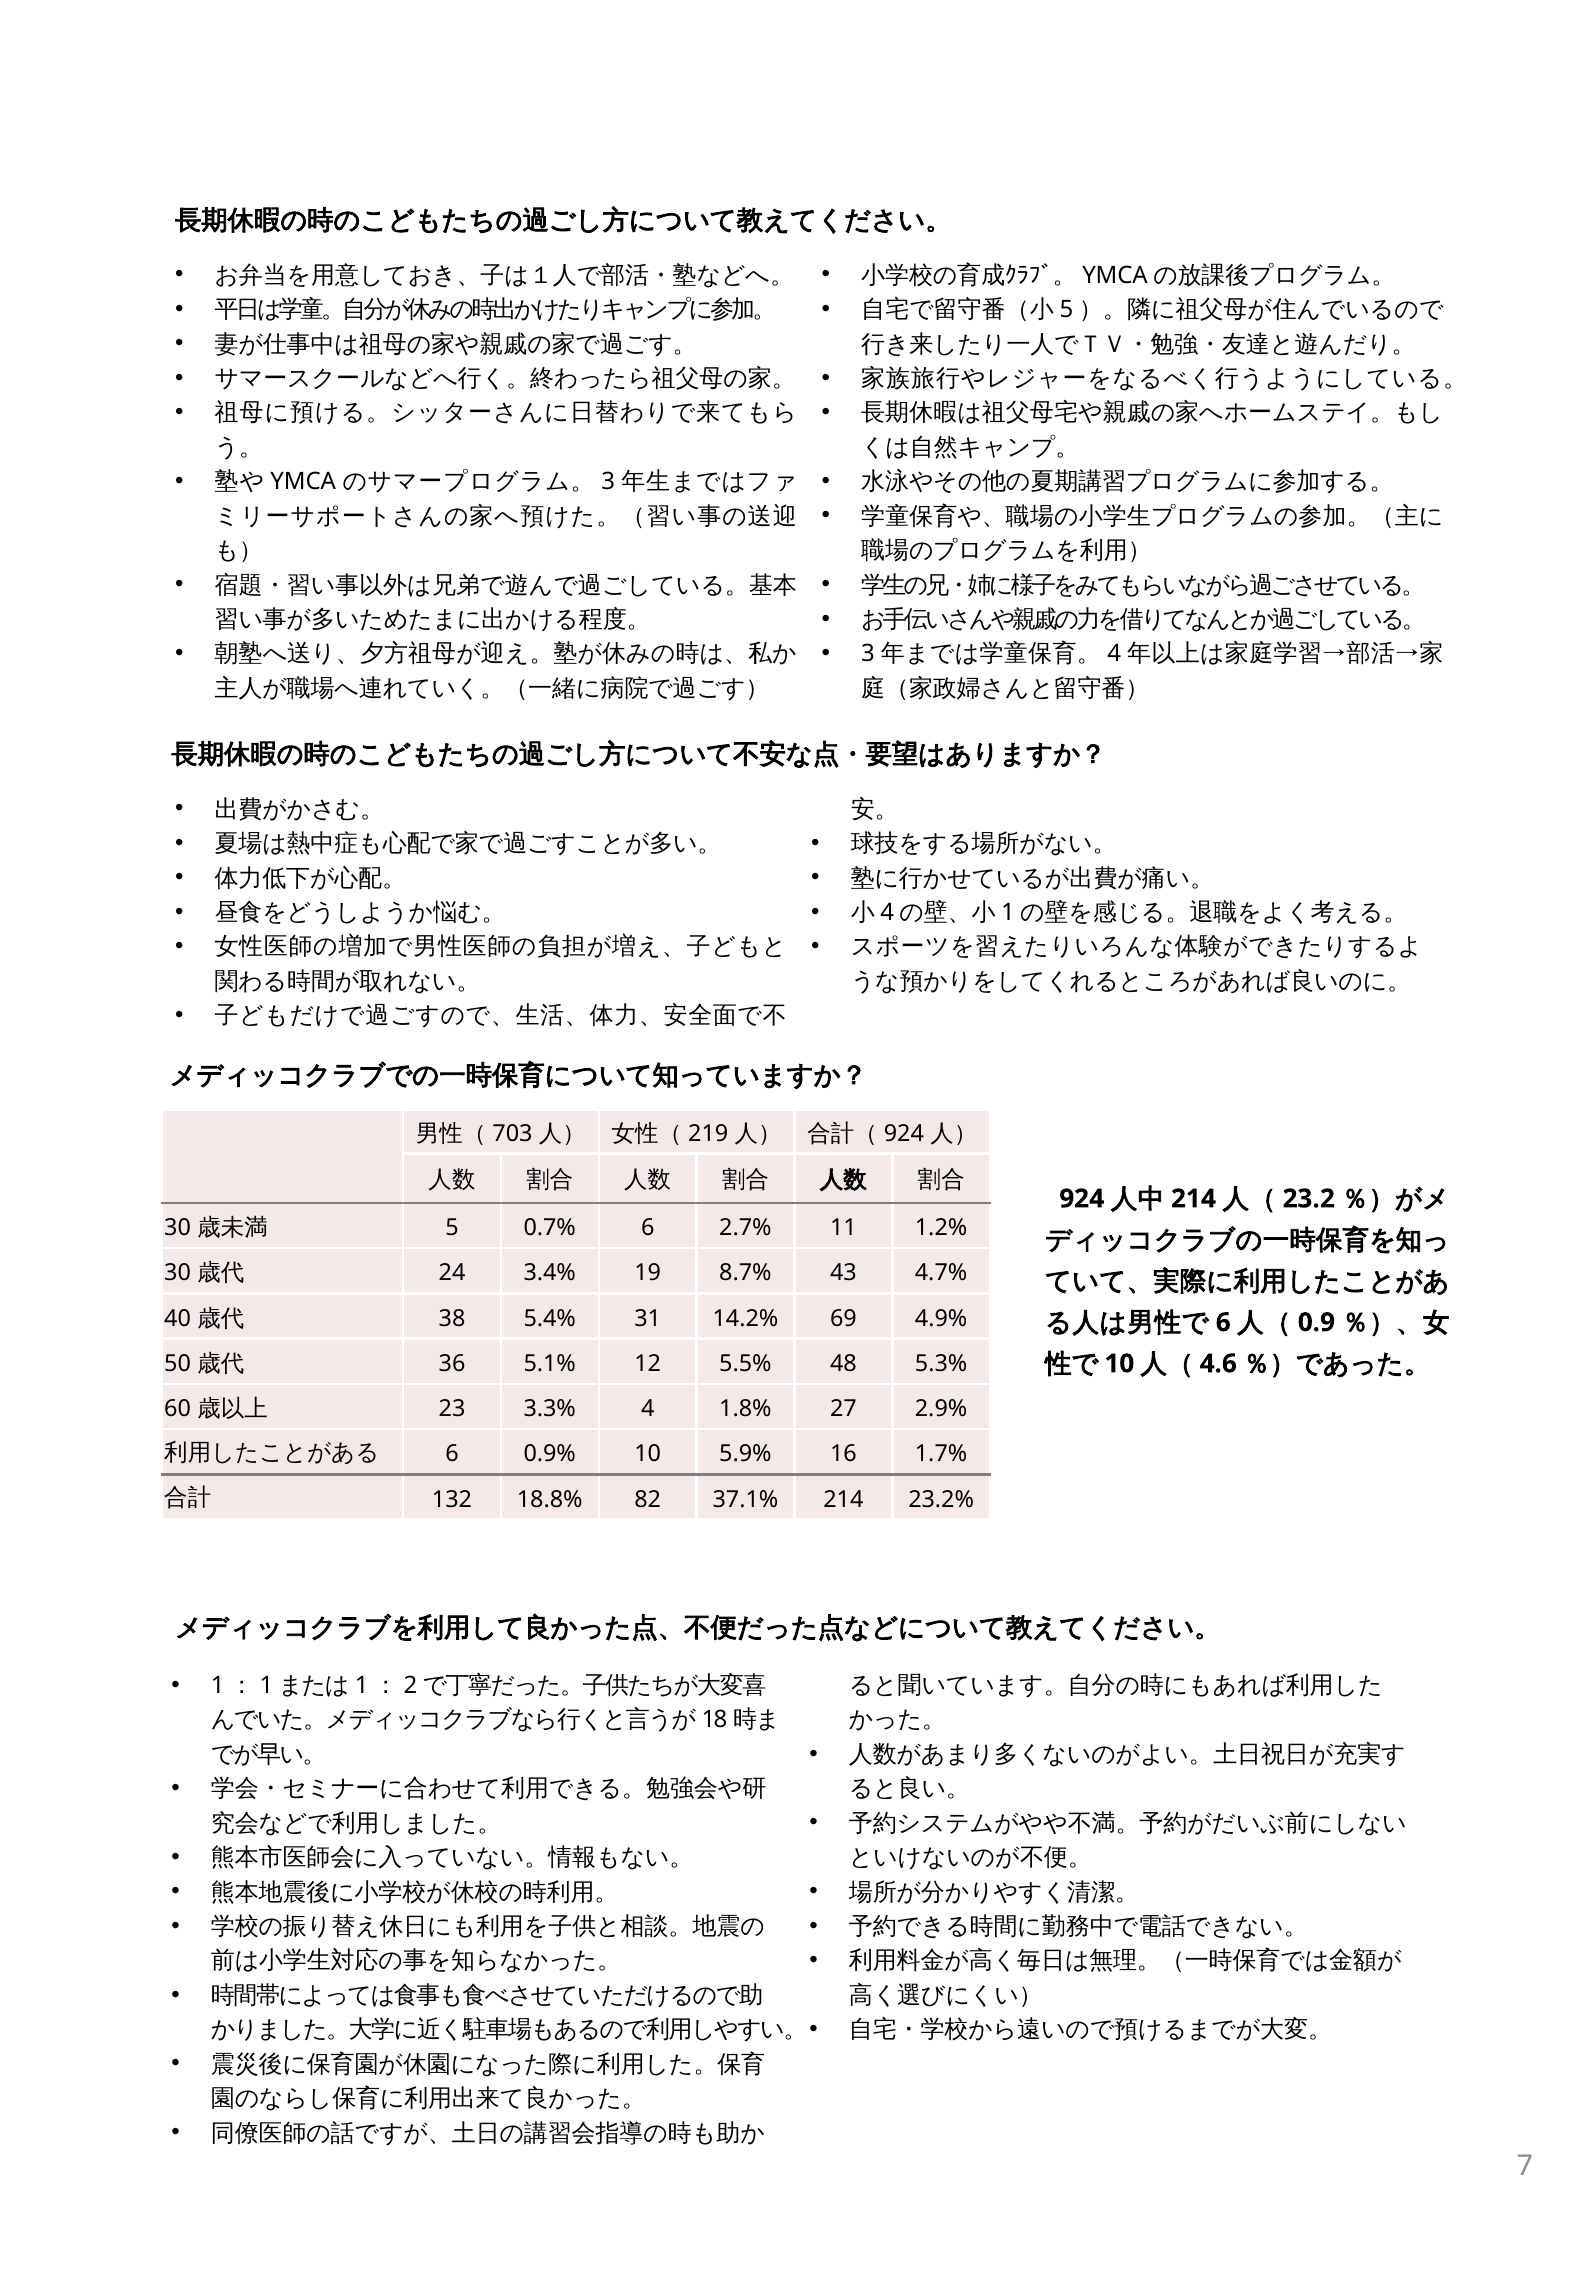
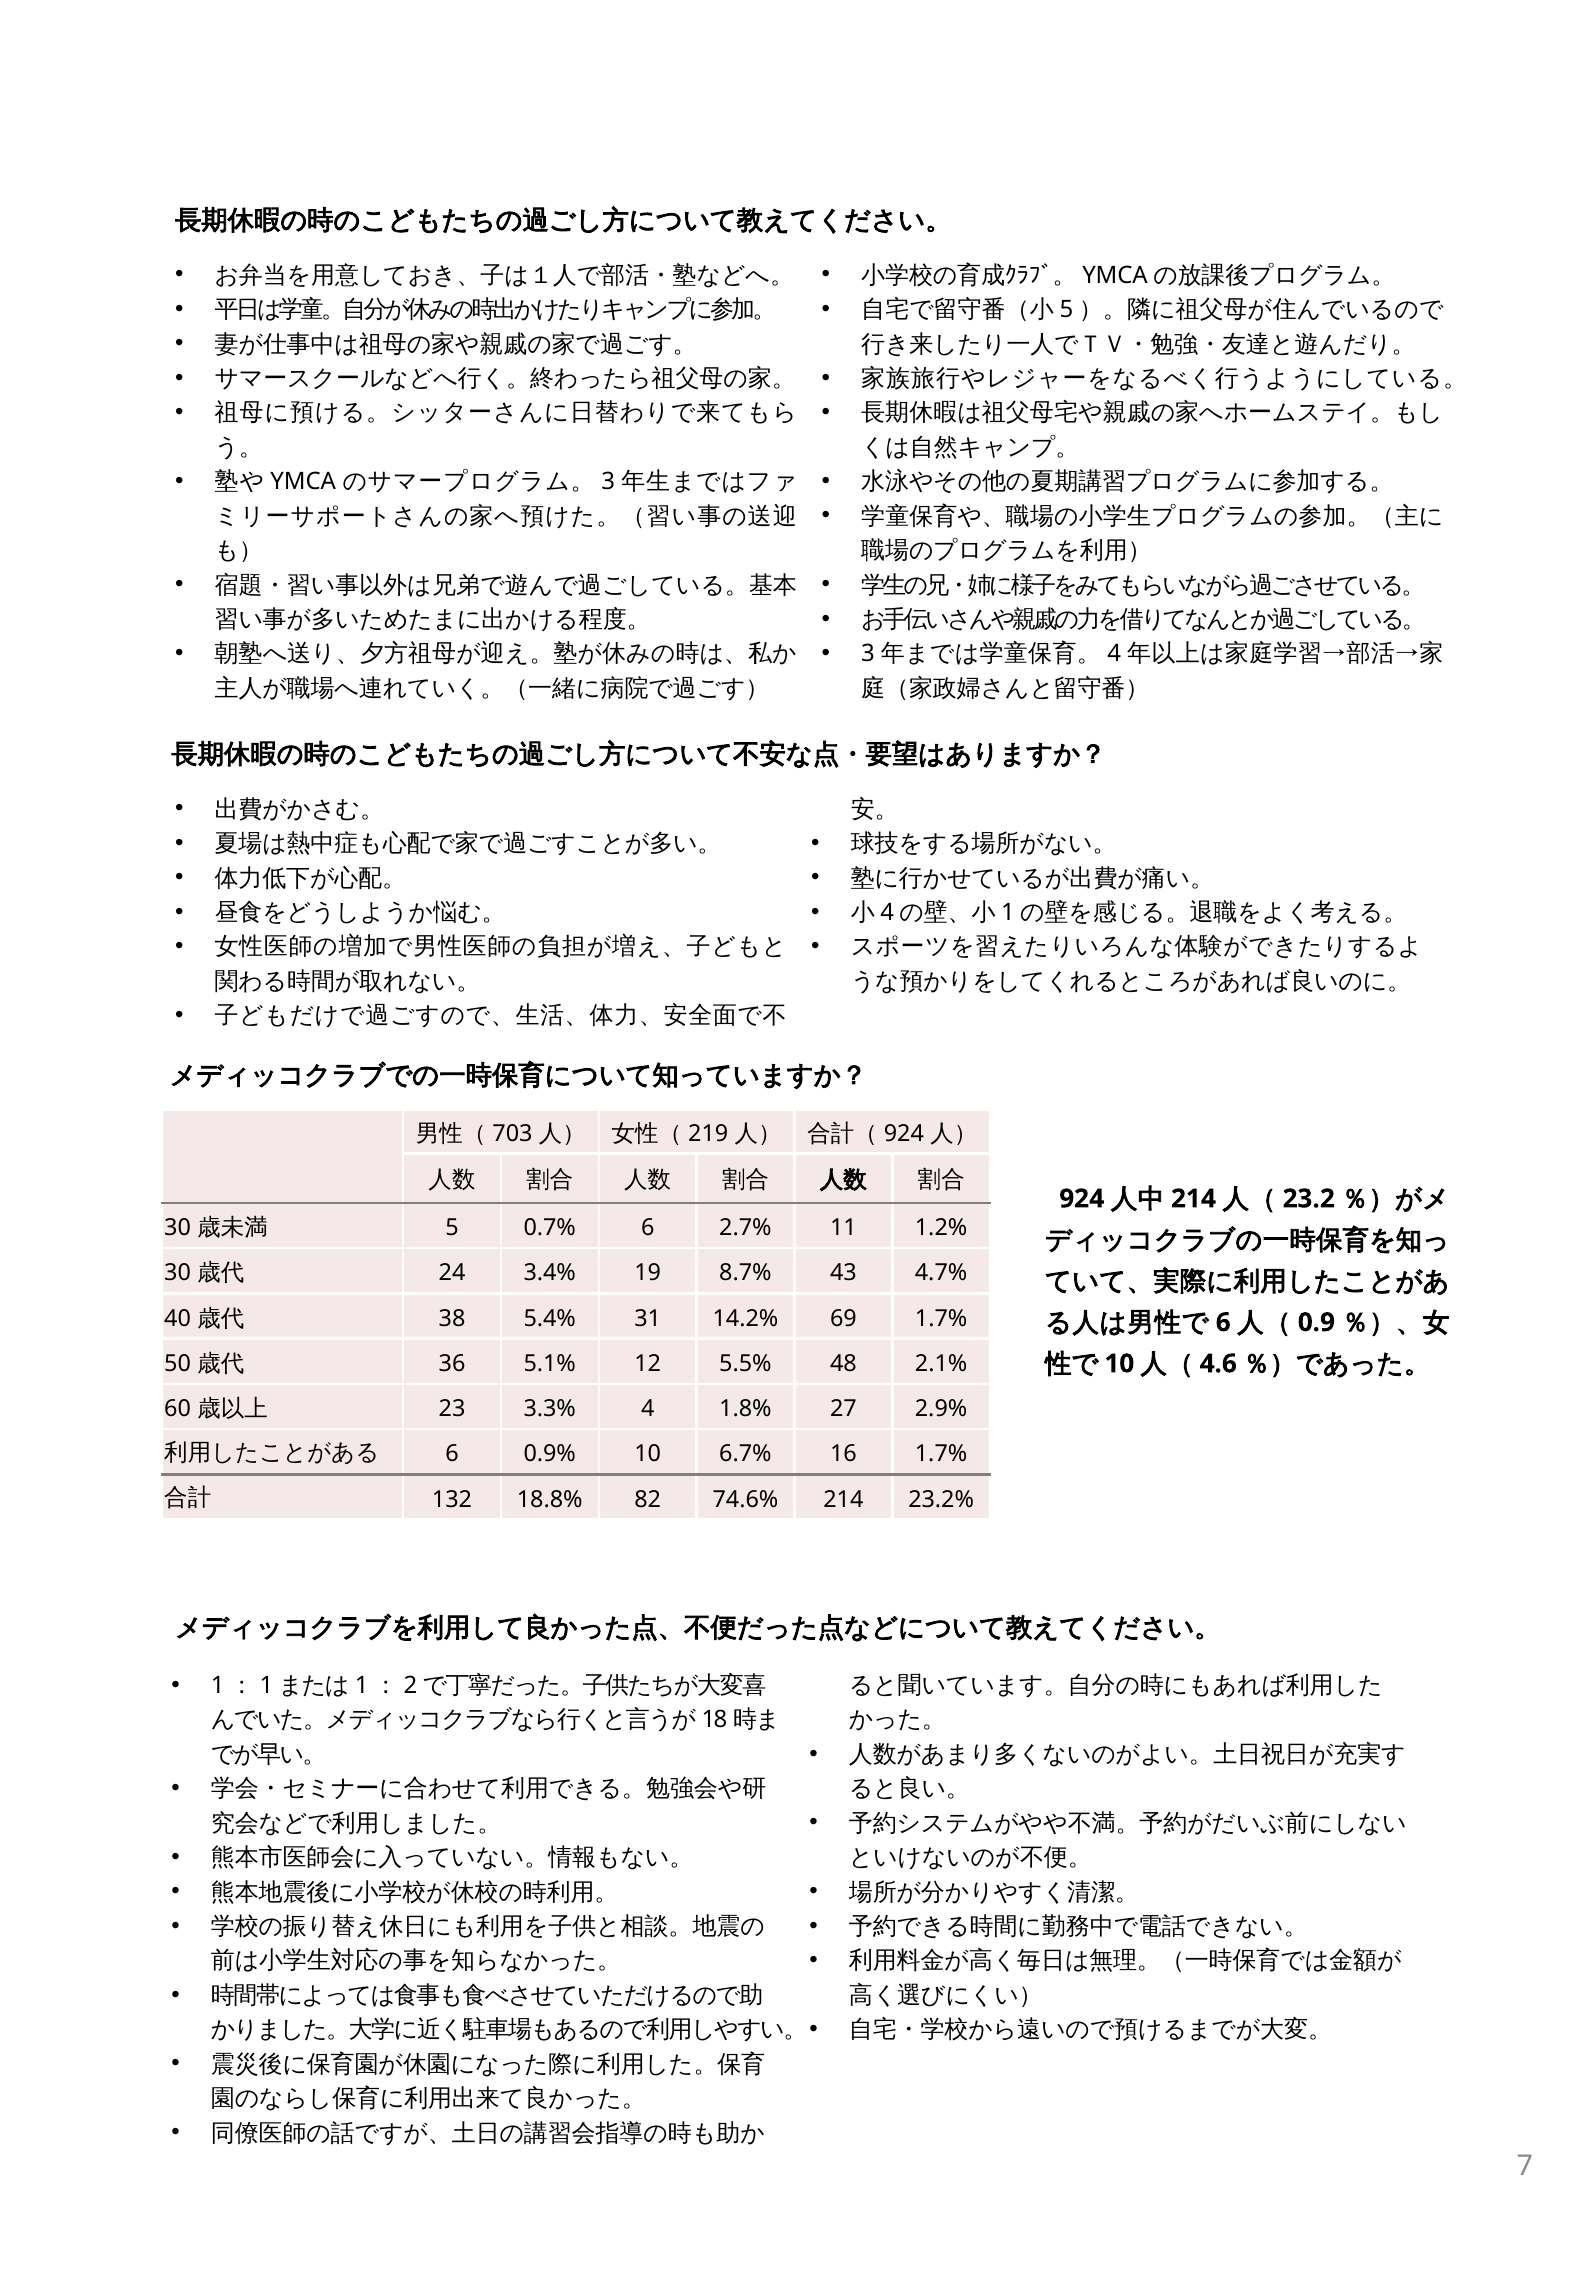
69 4.9%: 4.9% -> 1.7% (941, 1319)
5.3%: 5.3% -> 2.1% (941, 1364)
5.9%: 5.9% -> 6.7% (745, 1455)
37.1%: 37.1% -> 74.6% (745, 1500)
